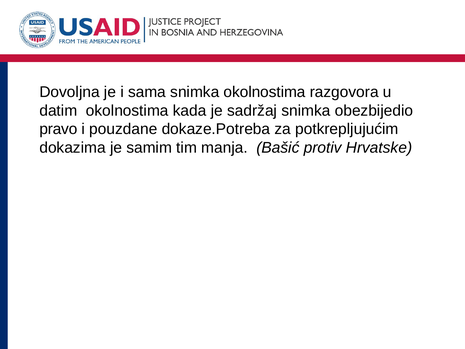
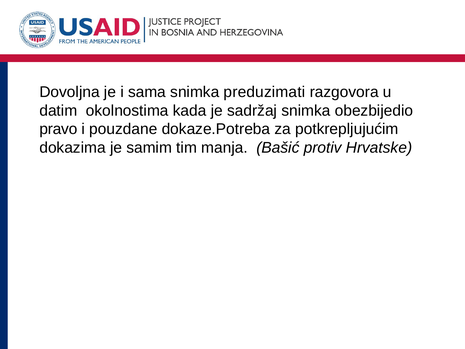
snimka okolnostima: okolnostima -> preduzimati (264, 92)
